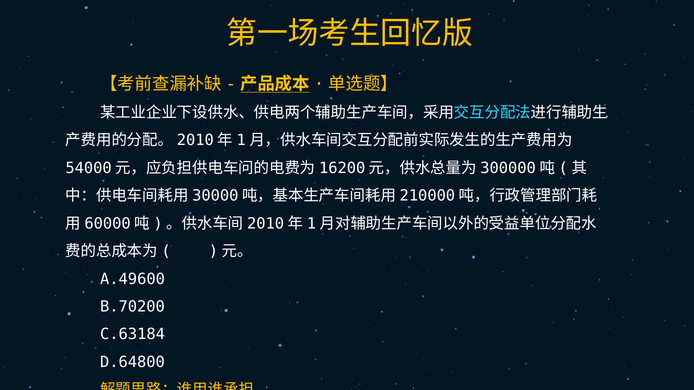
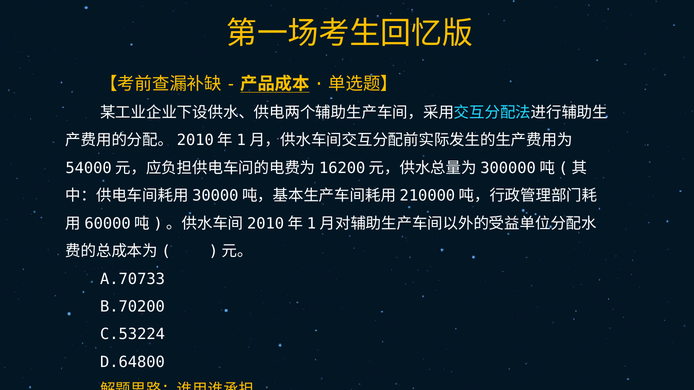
A.49600: A.49600 -> A.70733 (133, 279)
C.63184: C.63184 -> C.53224 (133, 335)
